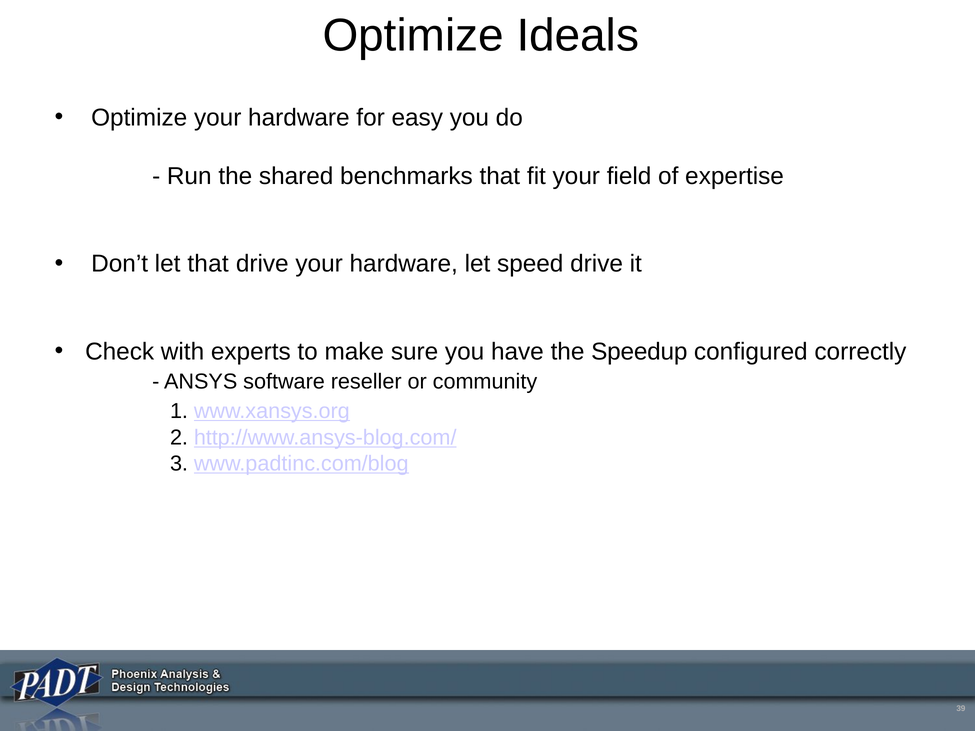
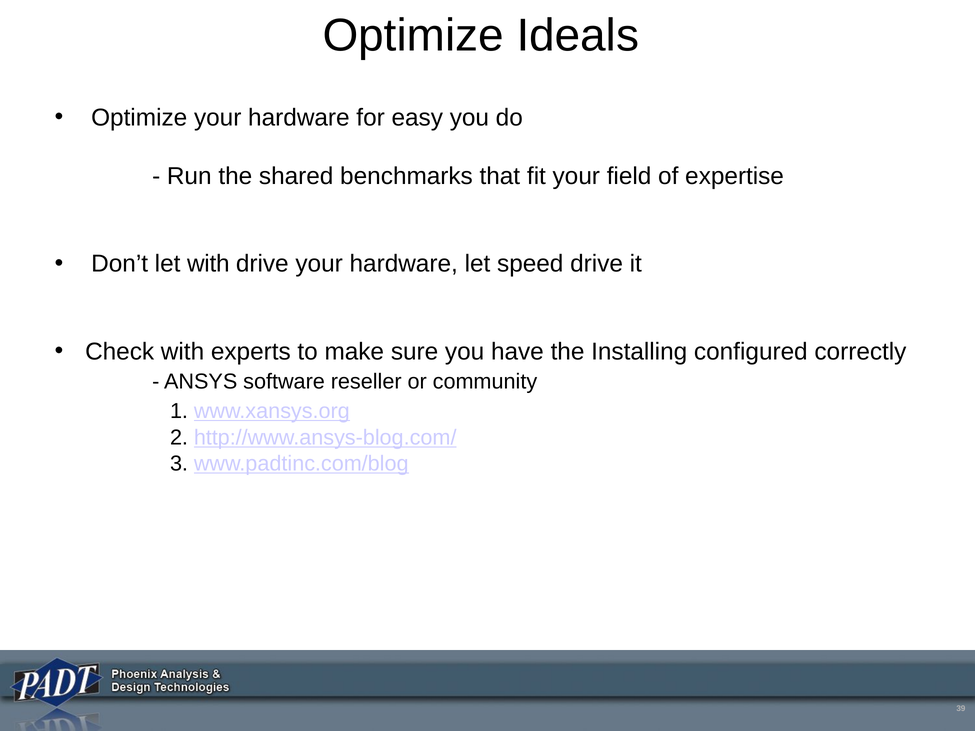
let that: that -> with (208, 264)
Speedup: Speedup -> Installing (639, 352)
